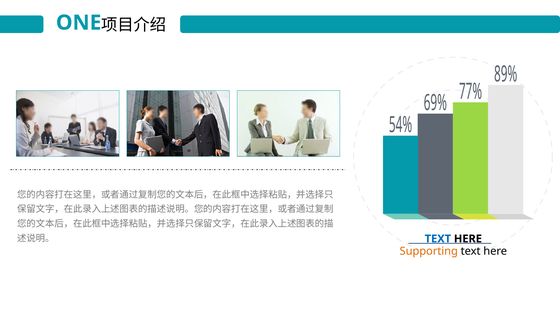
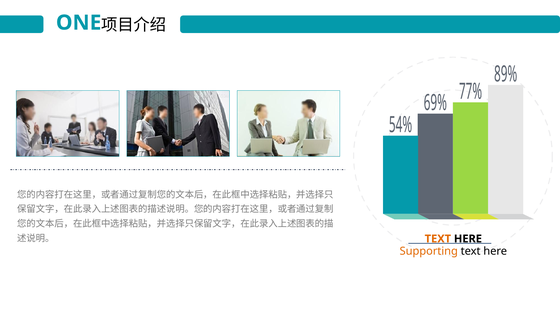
TEXT colour: blue -> orange (438, 239)
